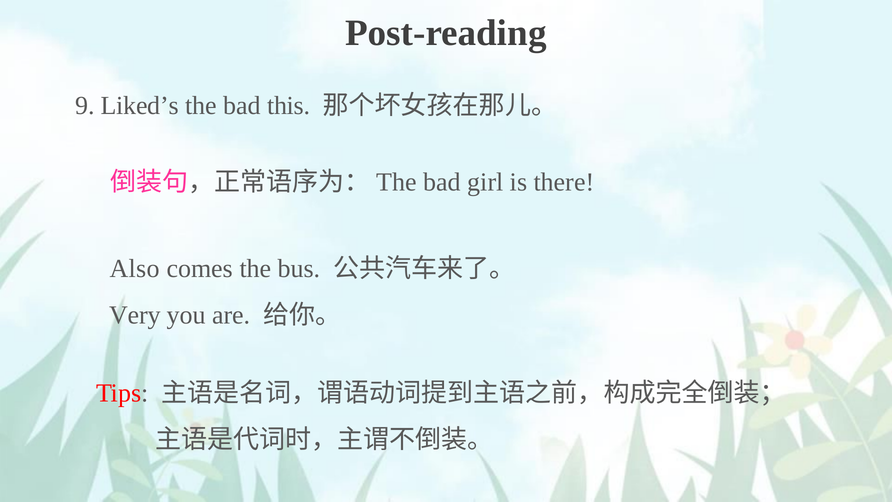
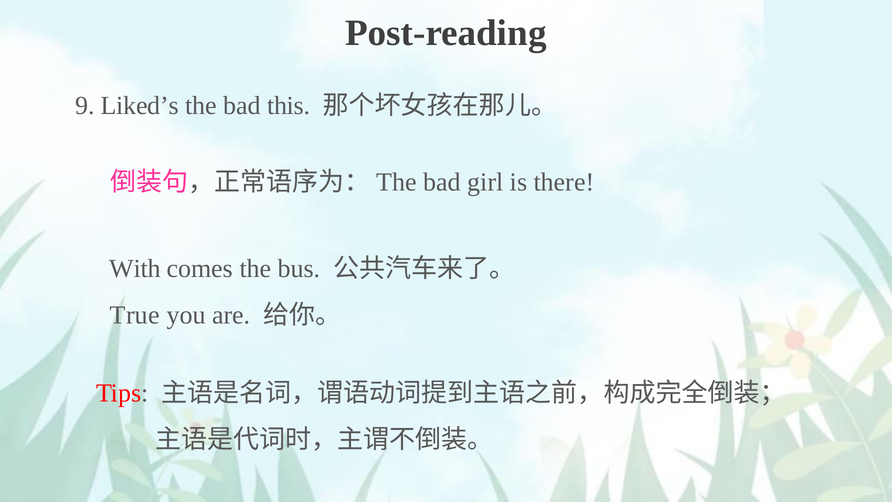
Also: Also -> With (135, 268)
Very: Very -> True (135, 315)
